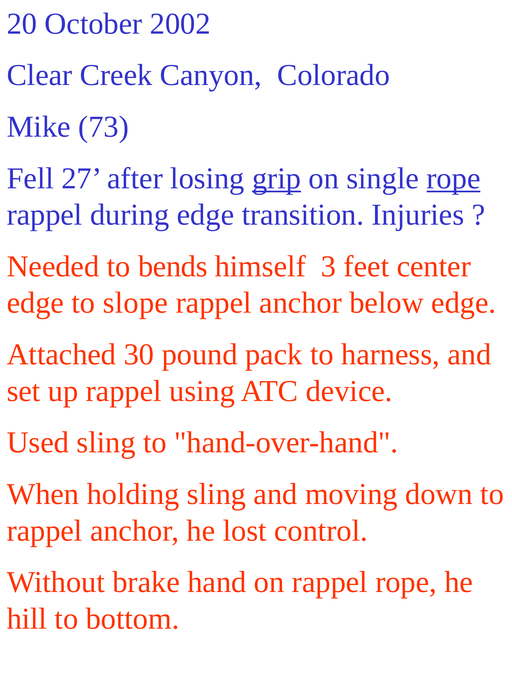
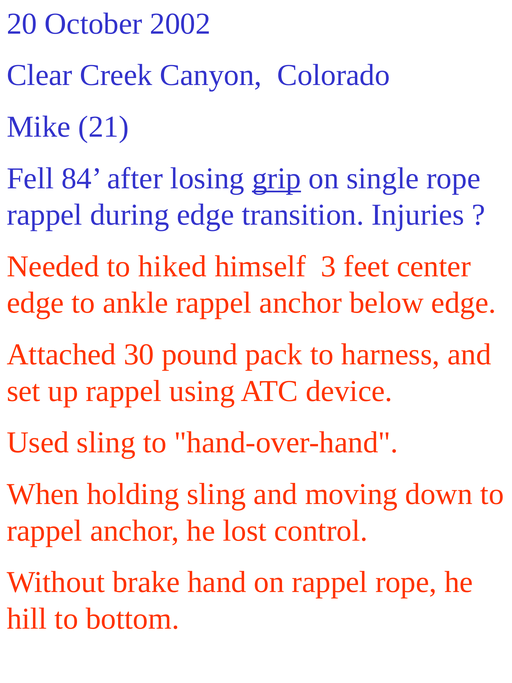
73: 73 -> 21 (104, 127)
27: 27 -> 84 (82, 178)
rope underline: present -> none (454, 178)
bends: bends -> hiked (172, 266)
slope: slope -> ankle (136, 303)
